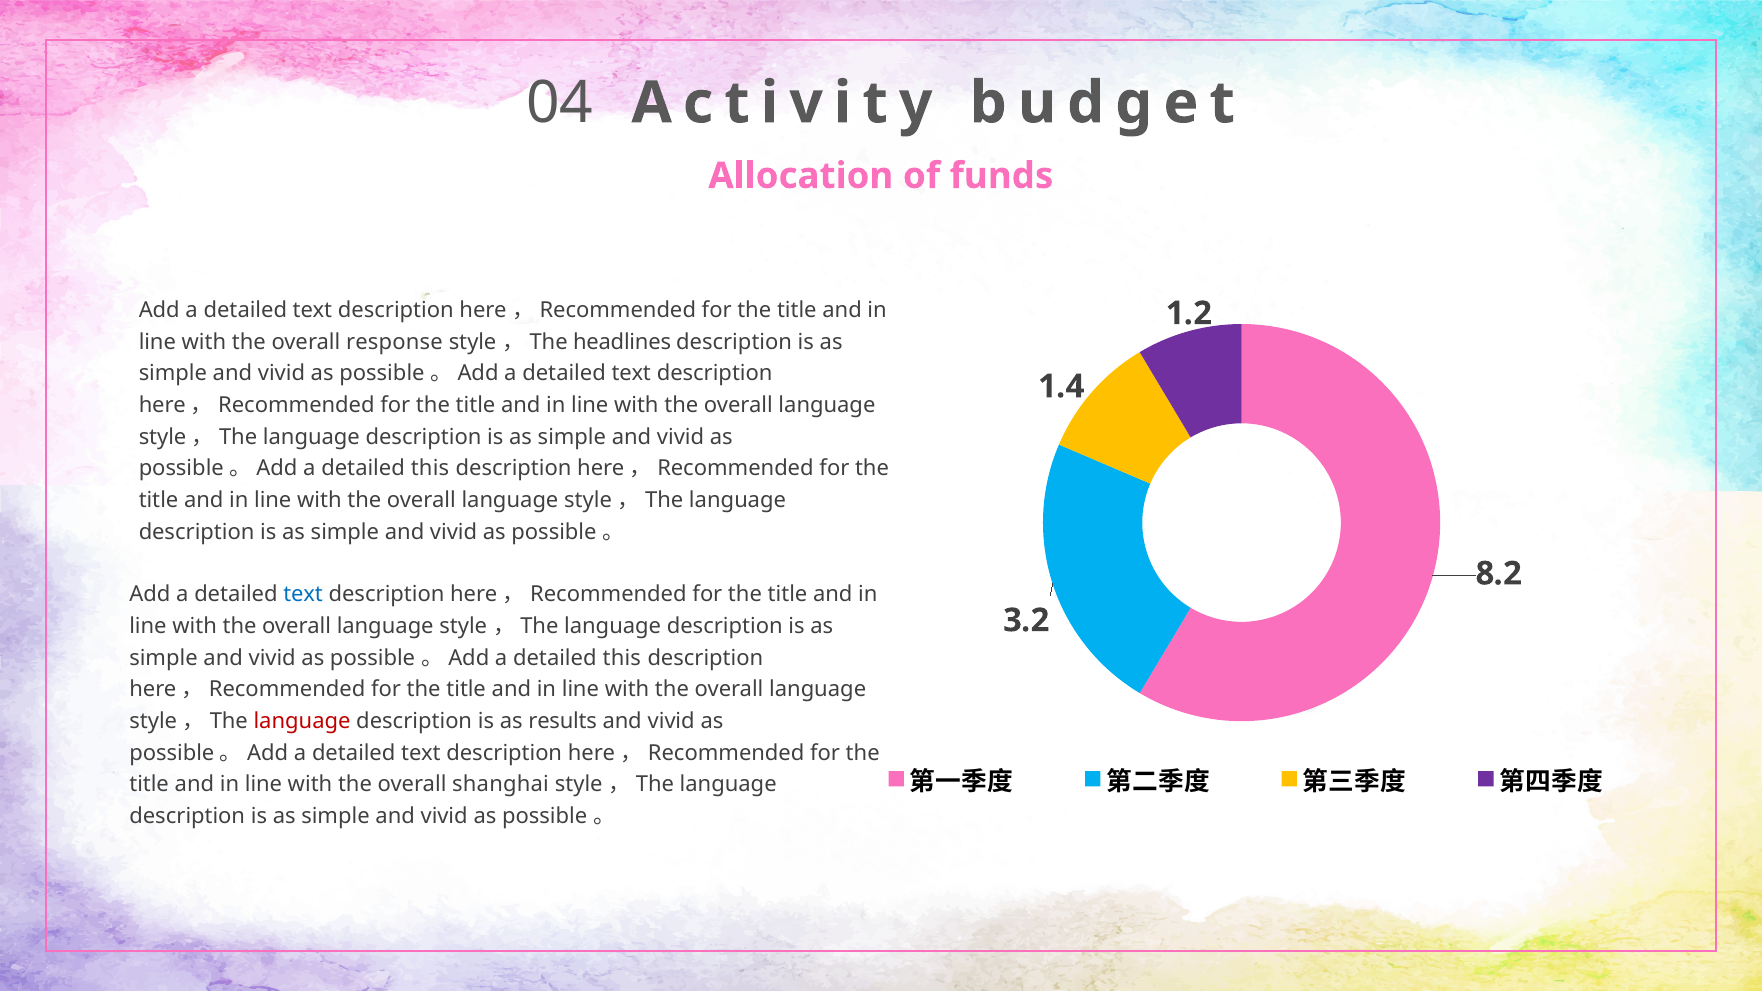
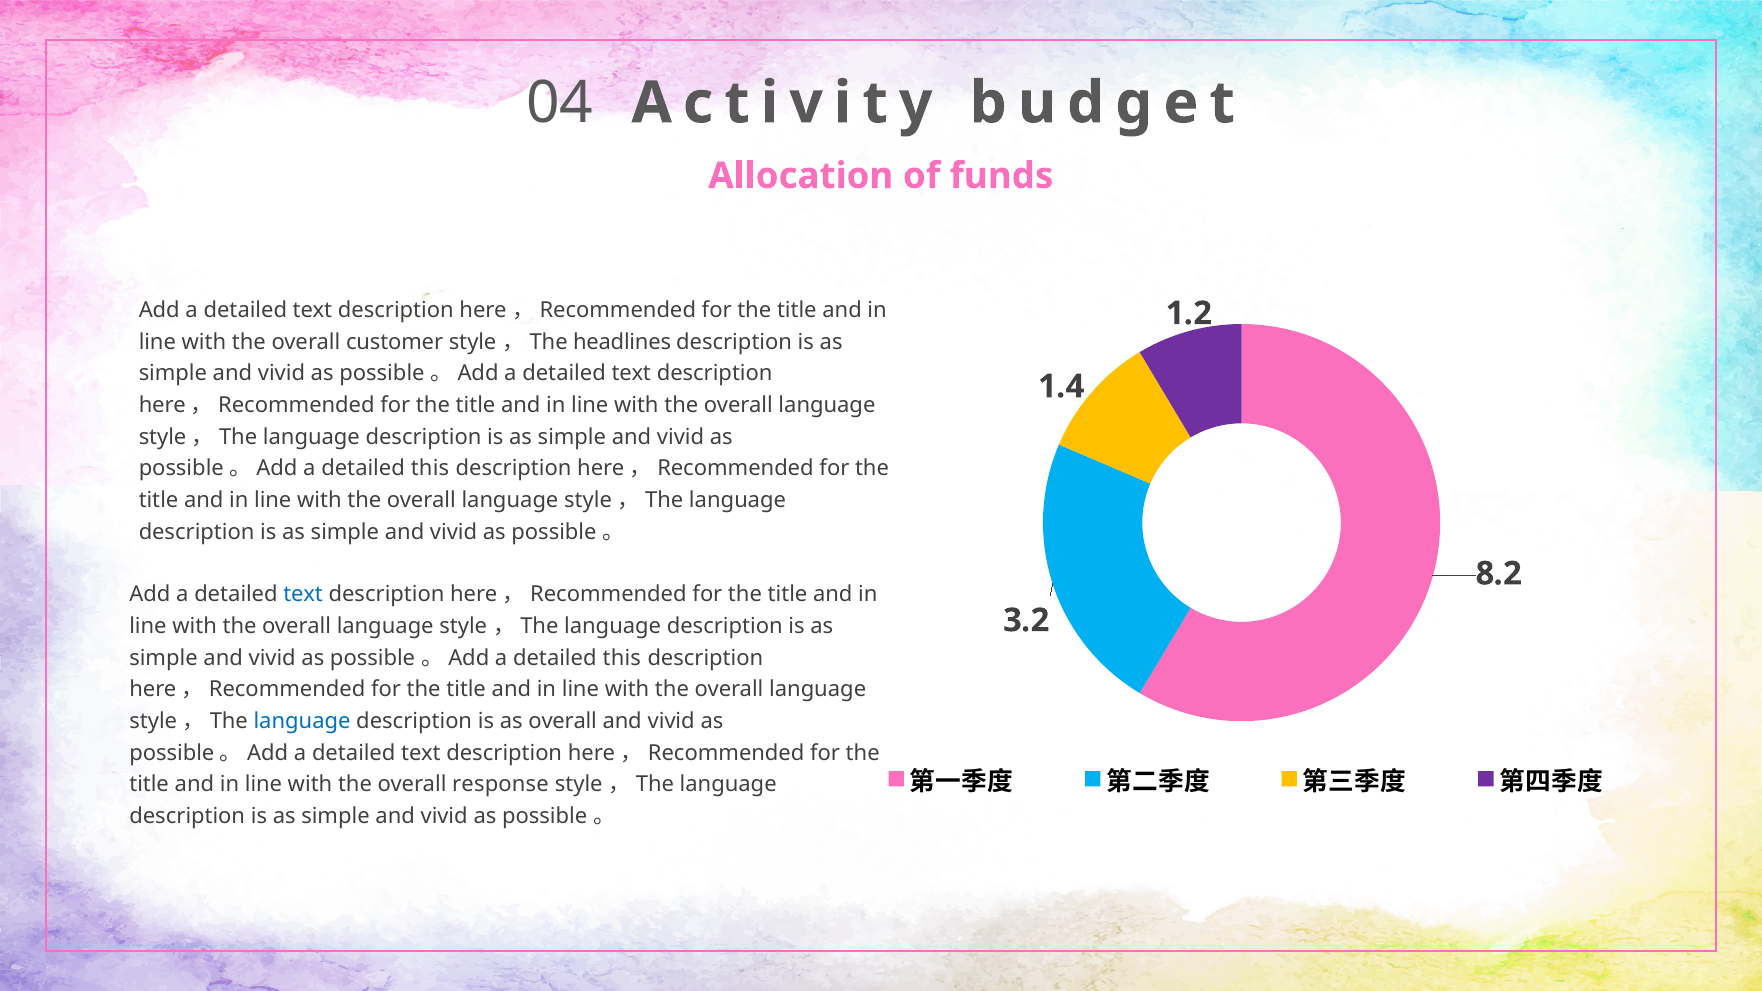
response: response -> customer (395, 342)
language colour: red -> blue (302, 721)
as results: results -> overall (563, 721)
shanghai: shanghai -> response (501, 785)
